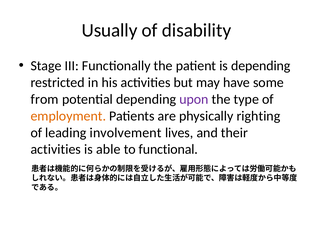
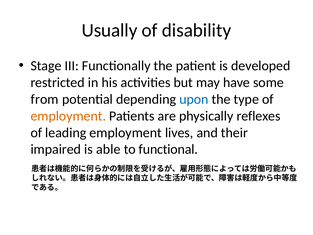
is depending: depending -> developed (261, 66)
upon colour: purple -> blue (194, 99)
righting: righting -> reflexes (259, 116)
leading involvement: involvement -> employment (126, 133)
activities: activities -> impaired (56, 149)
